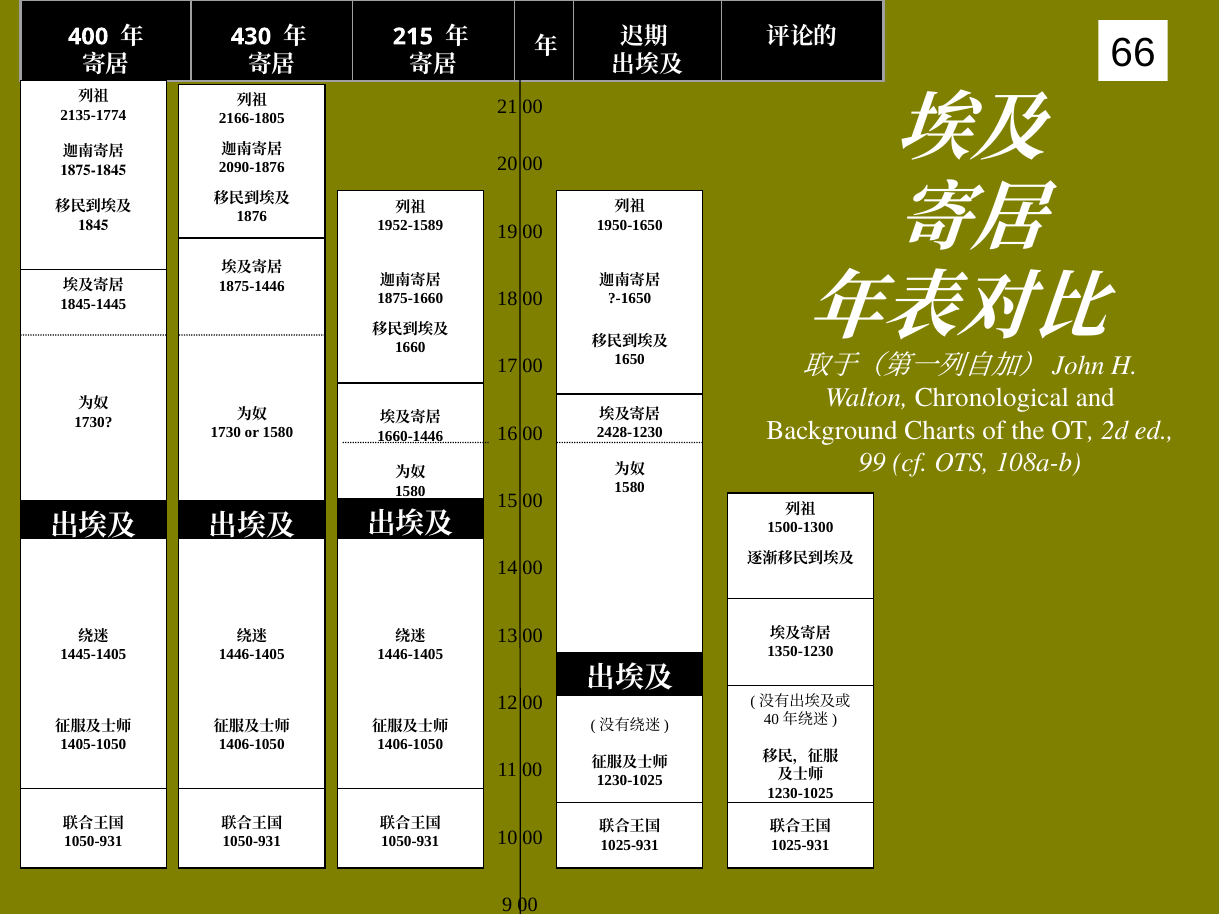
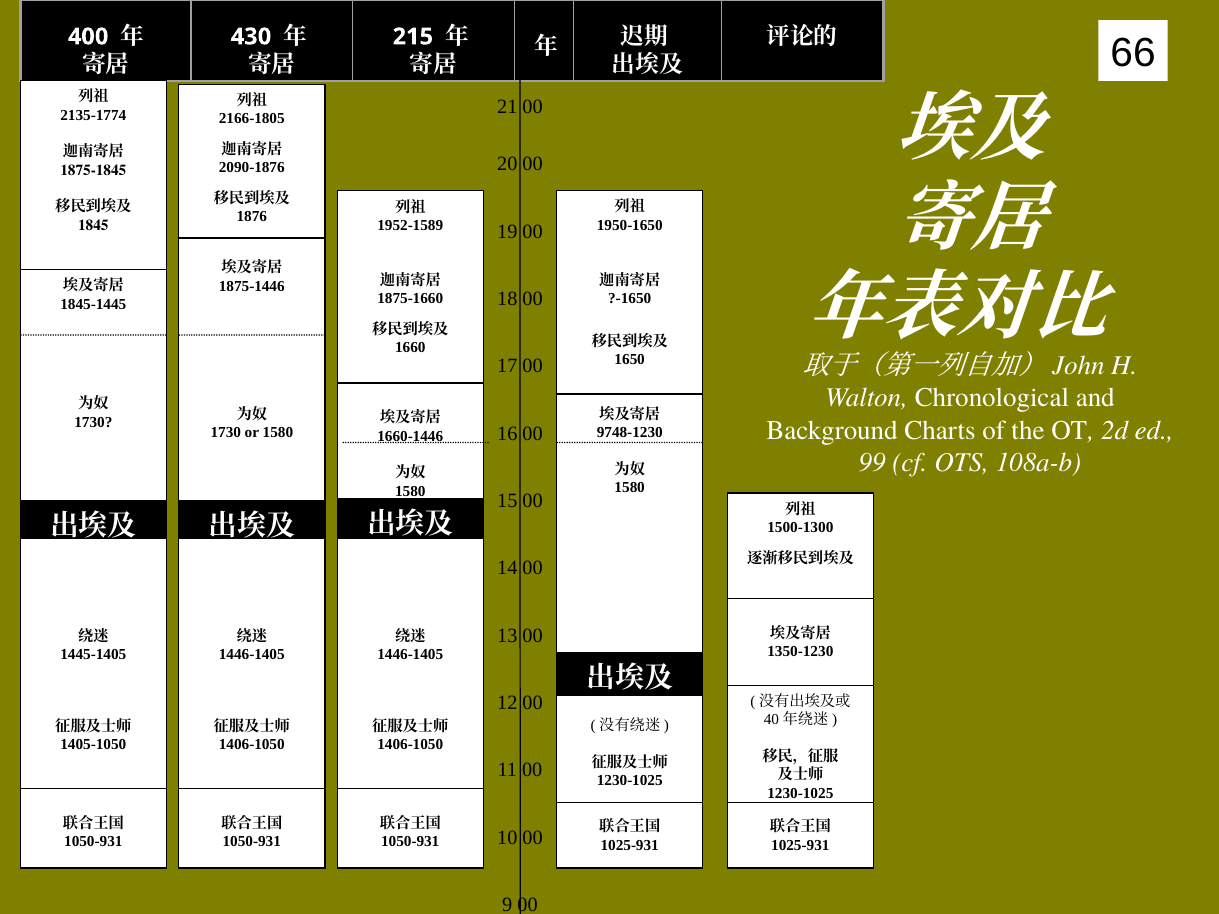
2428-1230: 2428-1230 -> 9748-1230 (630, 433)
